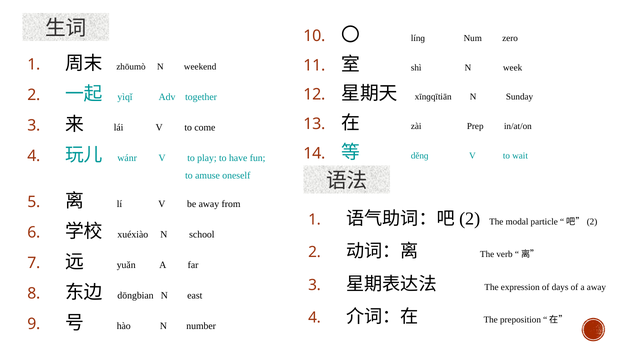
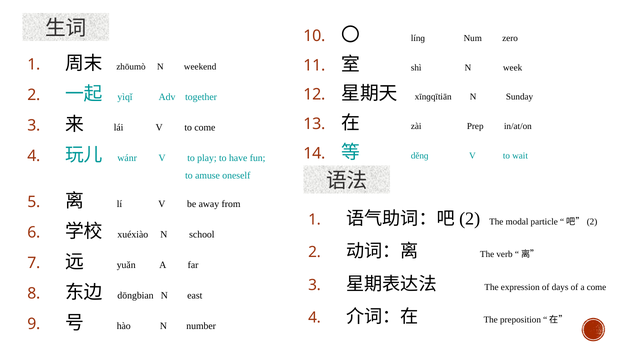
a away: away -> come (596, 287)
